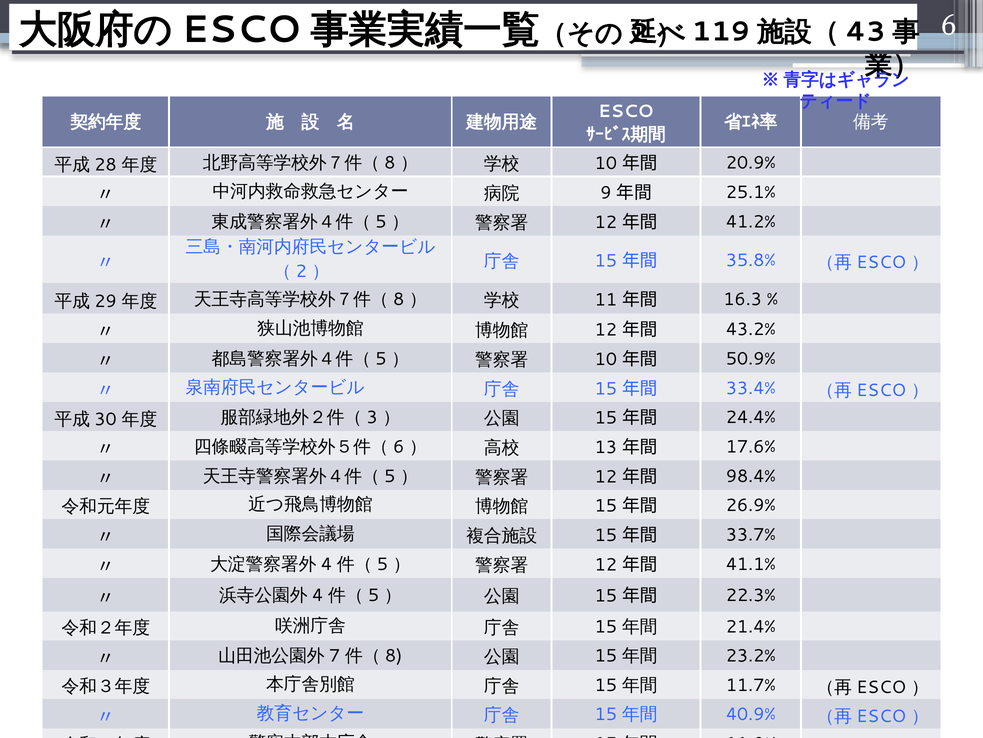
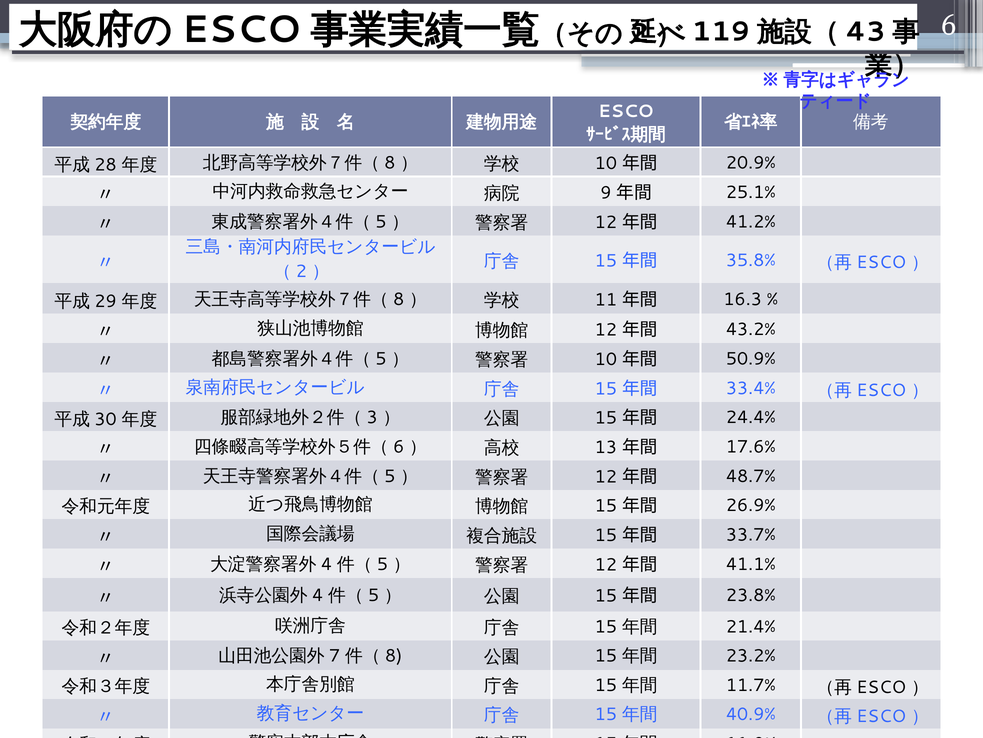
98.4%: 98.4% -> 48.7% (751, 476)
22.3%: 22.3% -> 23.8% (751, 595)
